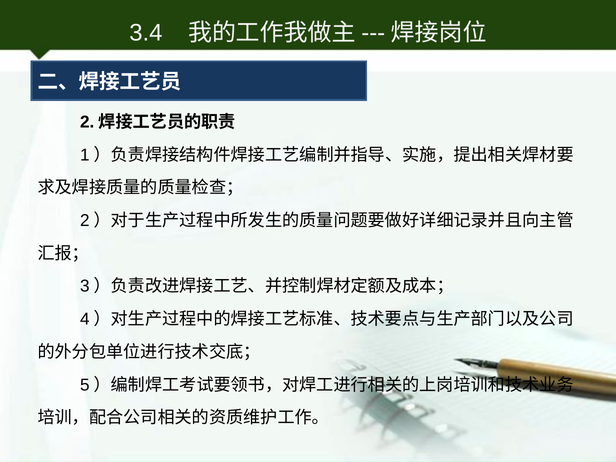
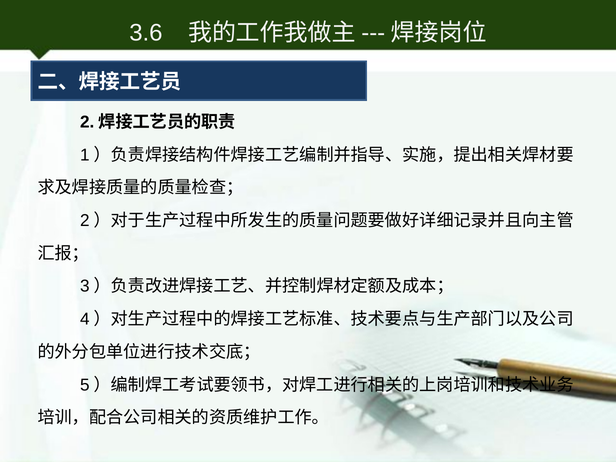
3.4: 3.4 -> 3.6 (146, 33)
